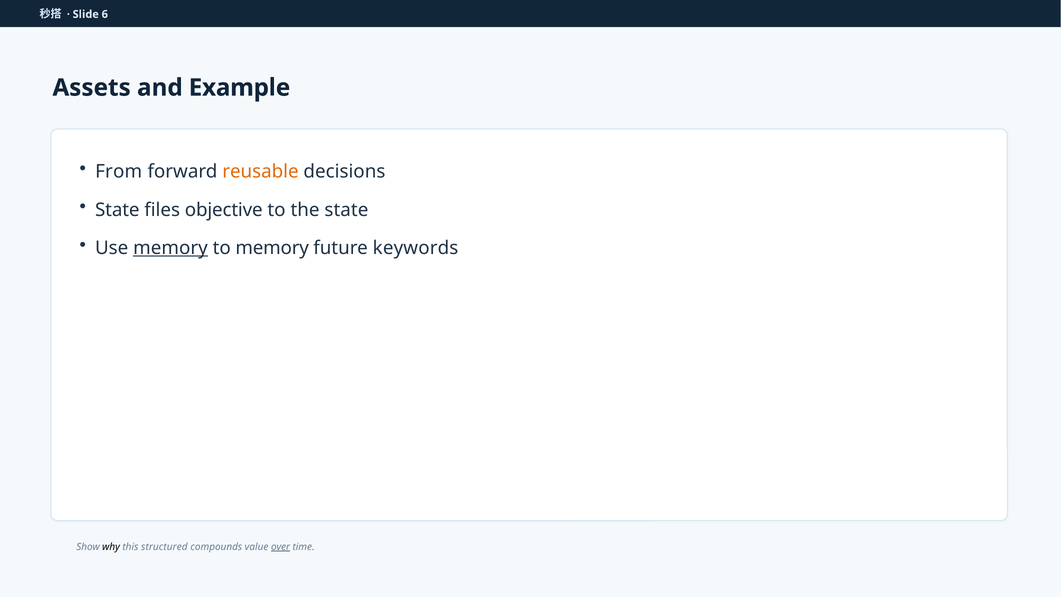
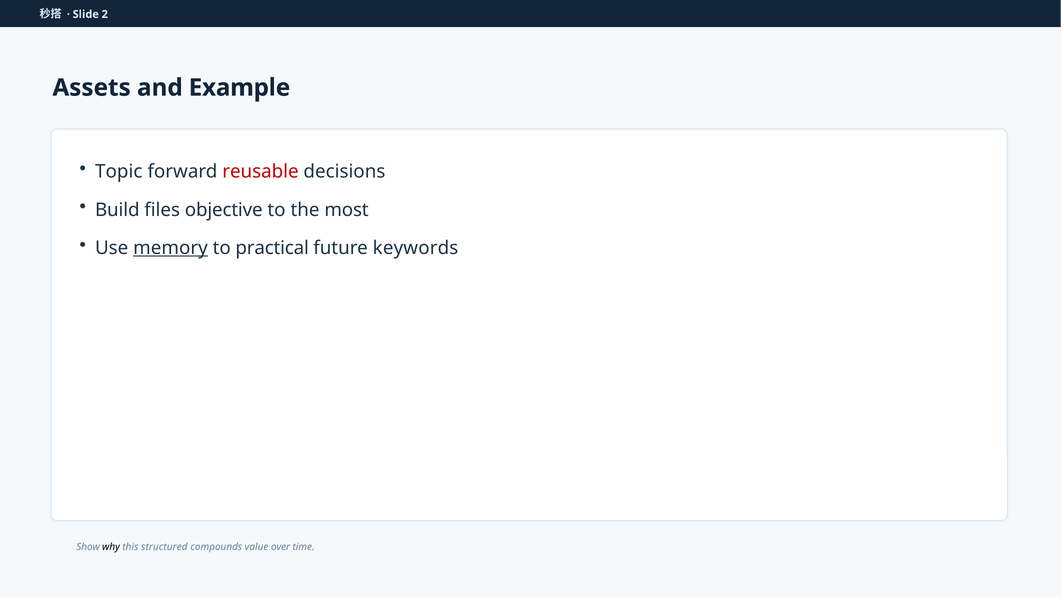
6: 6 -> 2 (105, 14)
From: From -> Topic (119, 172)
reusable colour: orange -> red (260, 172)
State: State -> Build (117, 210)
the state: state -> most (347, 210)
to memory: memory -> practical (272, 248)
over underline: present -> none (281, 547)
